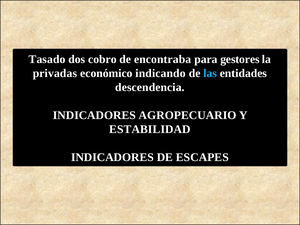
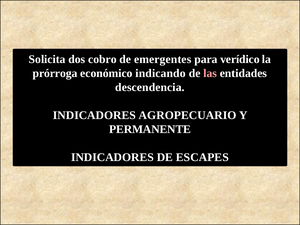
Tasado: Tasado -> Solicita (47, 59)
encontraba: encontraba -> emergentes (163, 59)
gestores: gestores -> verídico (240, 59)
privadas: privadas -> prórroga (55, 73)
las colour: light blue -> pink (210, 73)
ESTABILIDAD: ESTABILIDAD -> PERMANENTE (150, 129)
